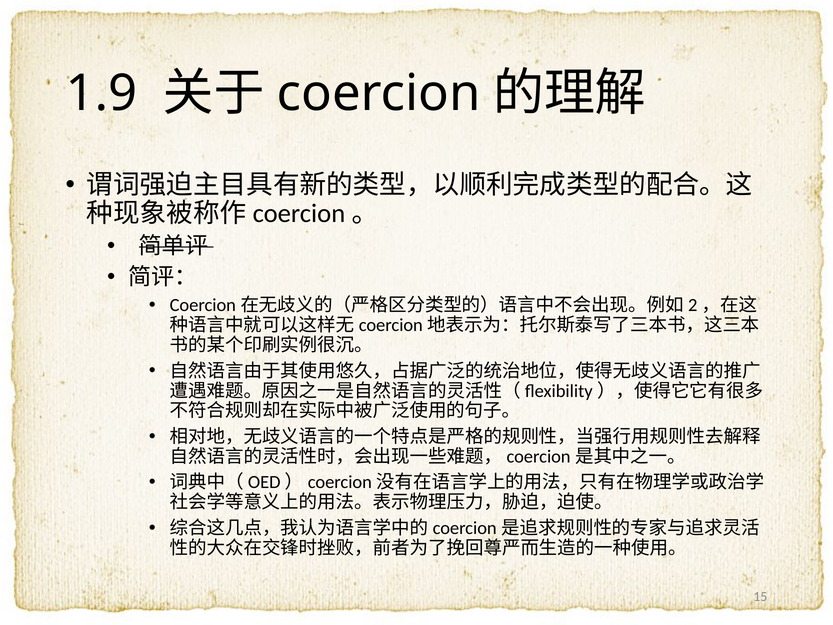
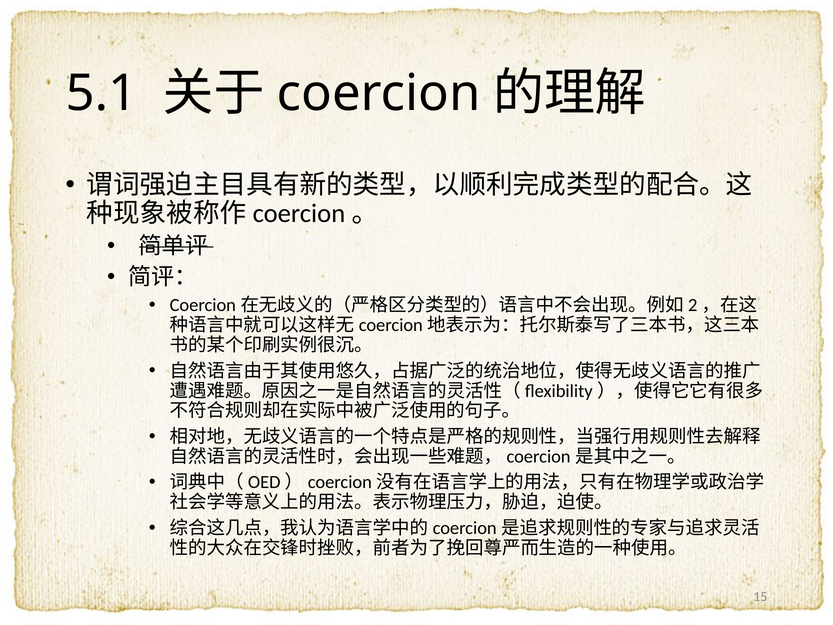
1.9: 1.9 -> 5.1 (102, 93)
